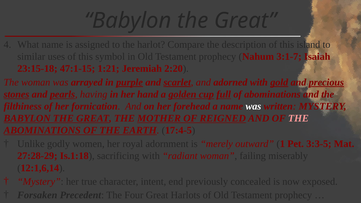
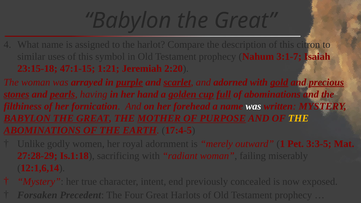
island: island -> citron (308, 45)
REIGNED: REIGNED -> PURPOSE (223, 118)
THE colour: pink -> yellow (298, 118)
